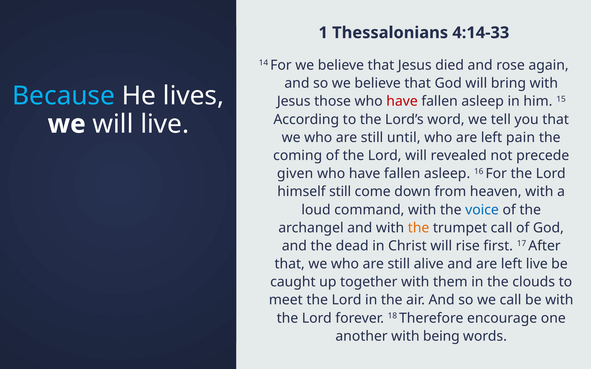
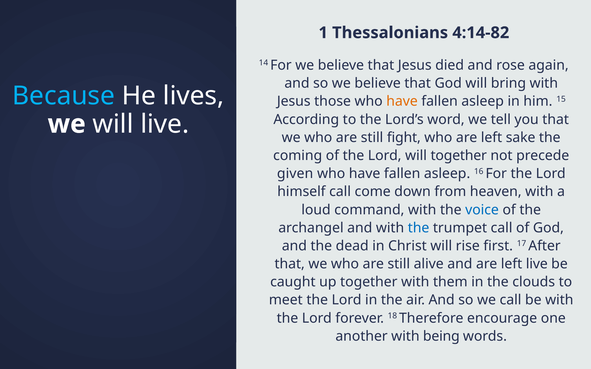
4:14-33: 4:14-33 -> 4:14-82 (481, 33)
have colour: red -> orange (402, 101)
until: until -> fight (404, 138)
pain: pain -> sake (521, 138)
will revealed: revealed -> together (459, 156)
himself still: still -> call (340, 192)
the colour: orange -> blue (419, 228)
